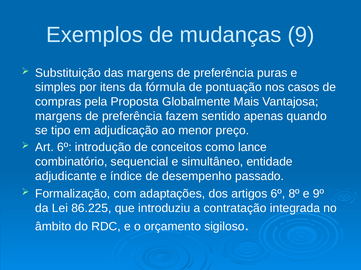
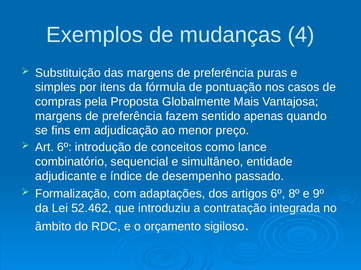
9: 9 -> 4 (301, 35)
tipo: tipo -> fins (61, 131)
86.225: 86.225 -> 52.462 (91, 209)
